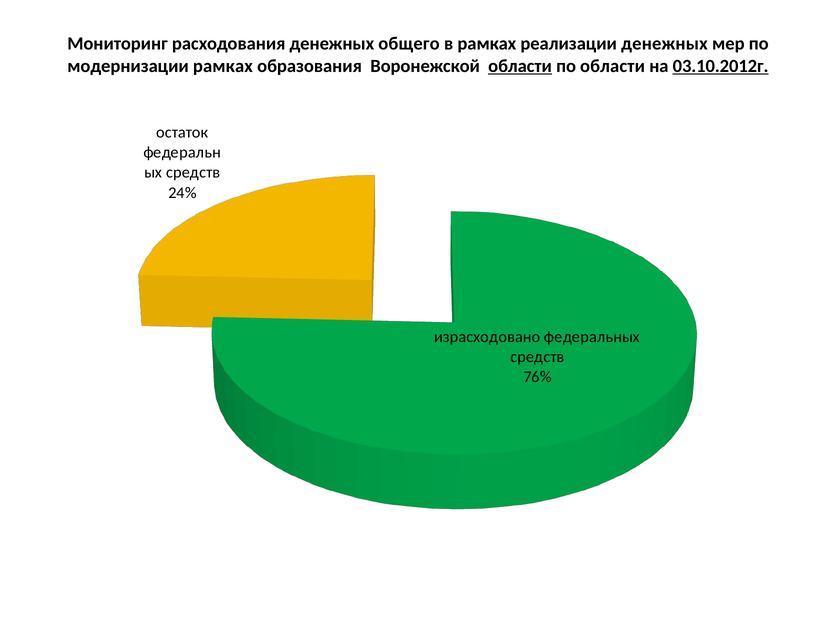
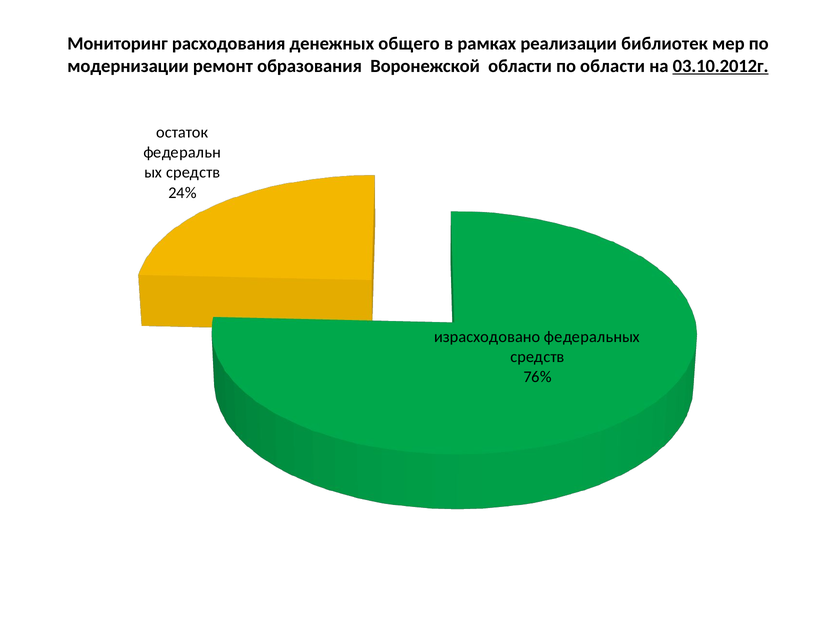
реализации денежных: денежных -> библиотек (665, 44)
модернизации рамках: рамках -> ремонт (223, 66)
области underline: present -> none (520, 66)
